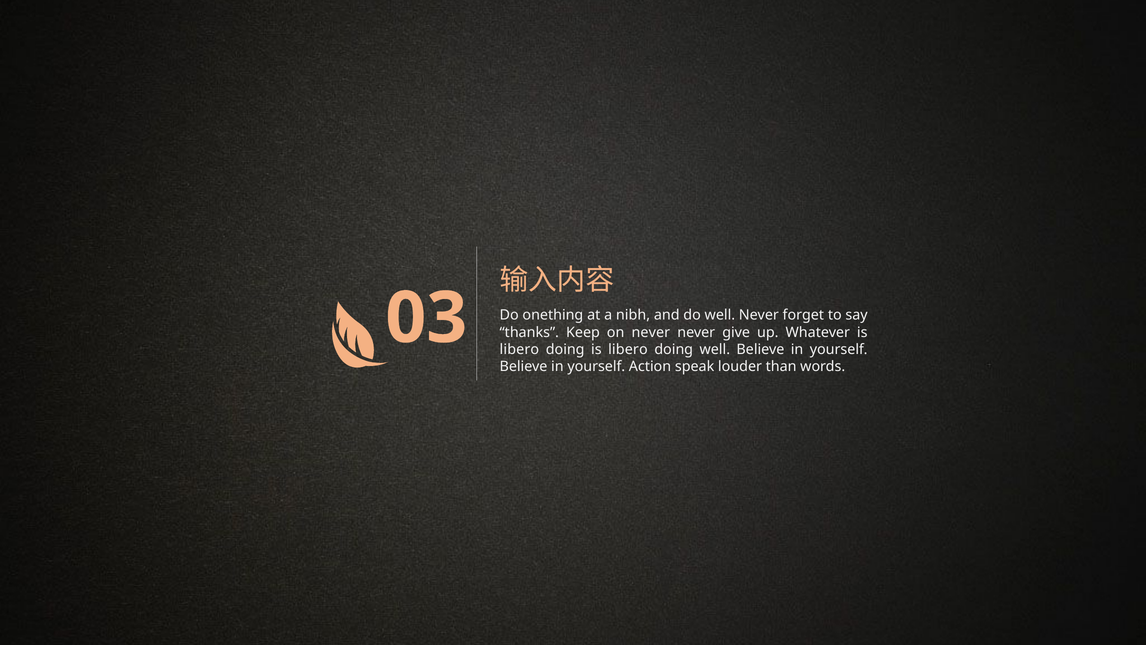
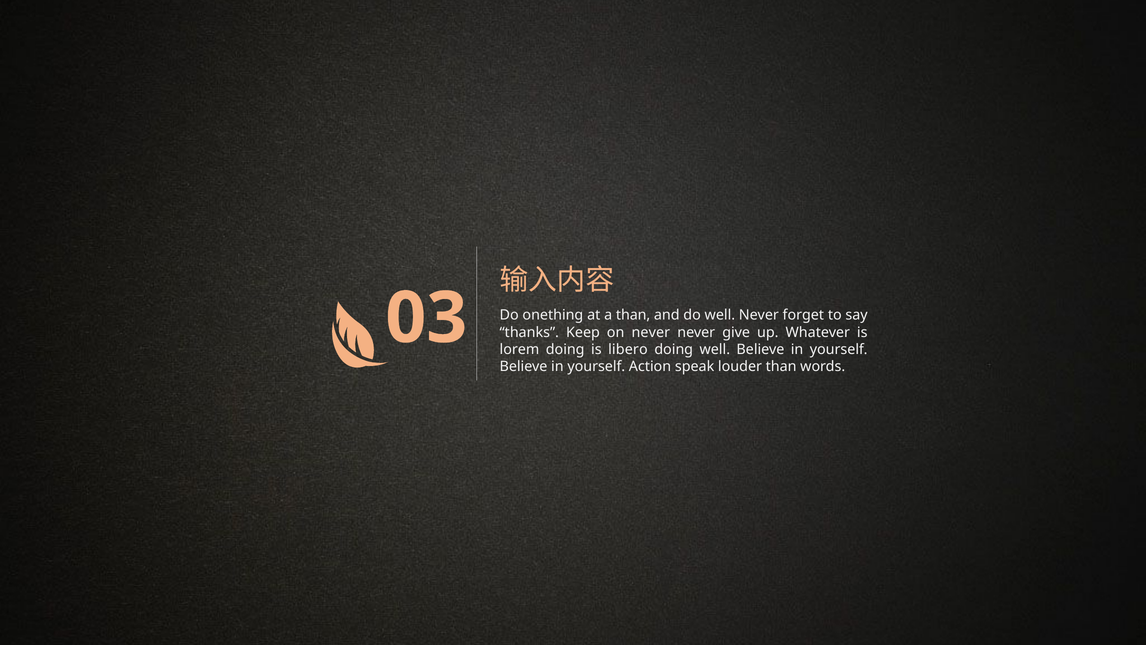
a nibh: nibh -> than (633, 315)
libero: libero -> lorem (519, 349)
